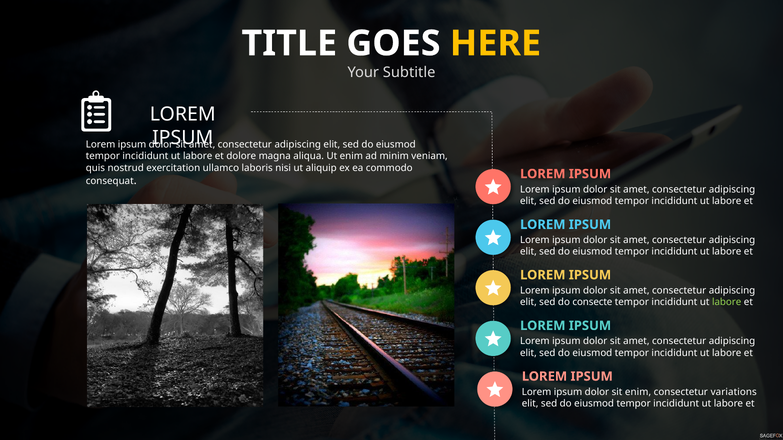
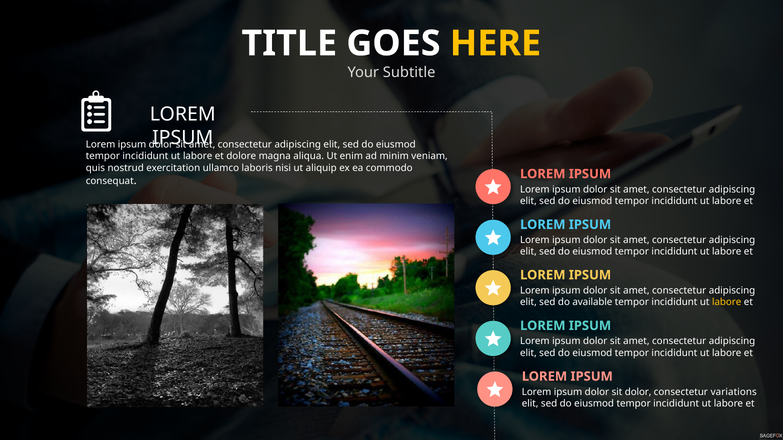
consecte: consecte -> available (592, 302)
labore colour: light green -> yellow (727, 302)
sit enim: enim -> dolor (638, 392)
